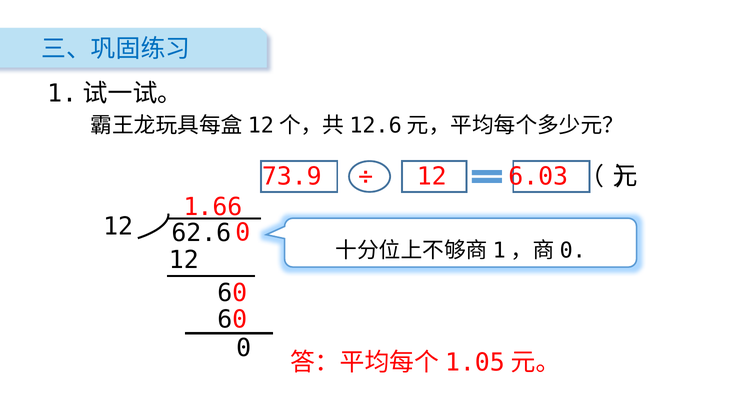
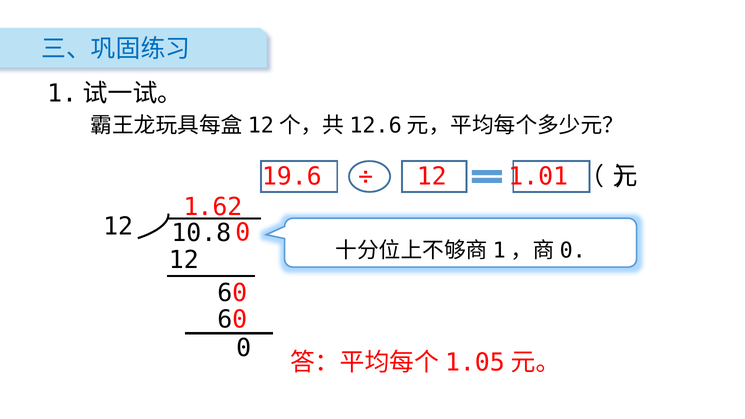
73.9: 73.9 -> 19.6 (292, 177)
6.03: 6.03 -> 1.01 (538, 177)
.66: .66 -> .62 (220, 207)
62.6: 62.6 -> 10.8 (201, 233)
